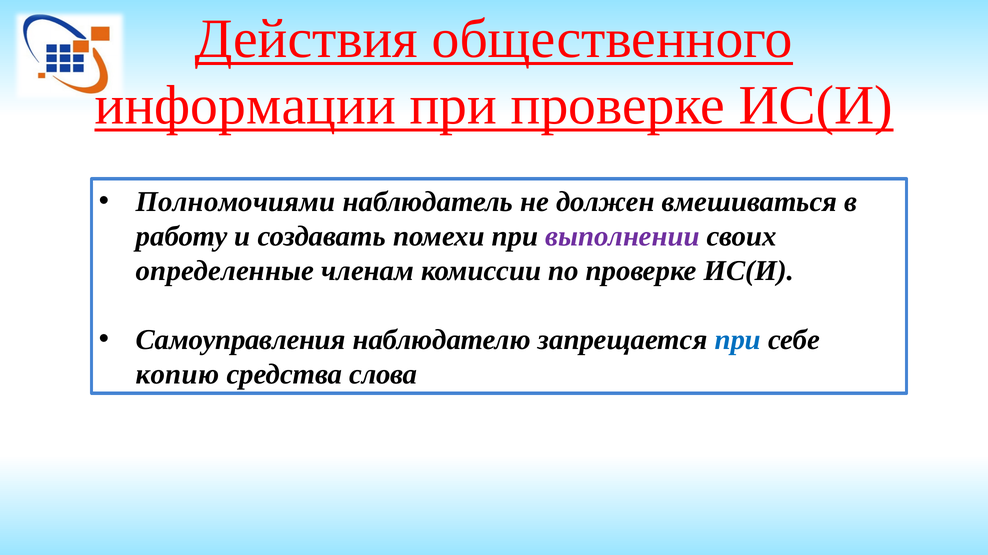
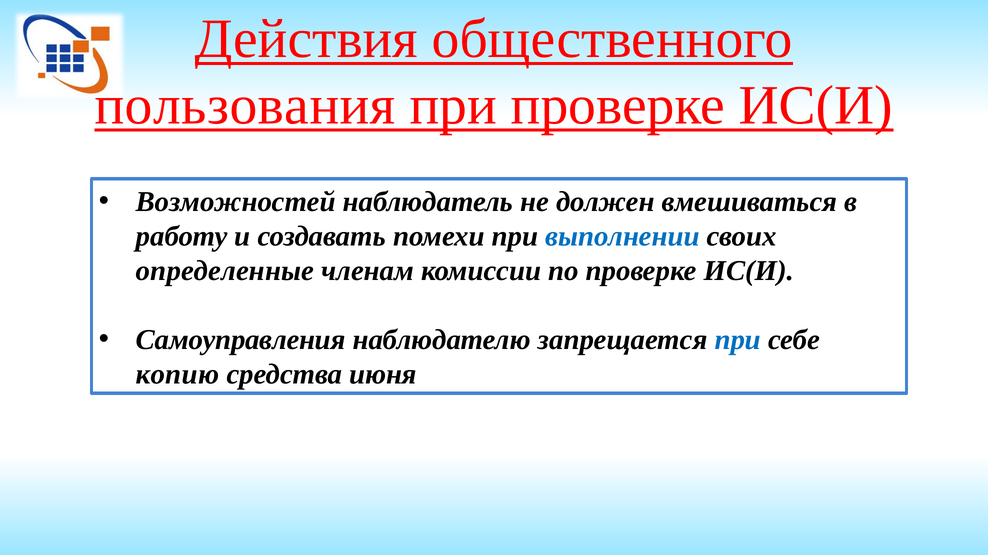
информации: информации -> пользования (245, 106)
Полномочиями: Полномочиями -> Возможностей (236, 202)
выполнении colour: purple -> blue (622, 237)
слова: слова -> июня (383, 375)
